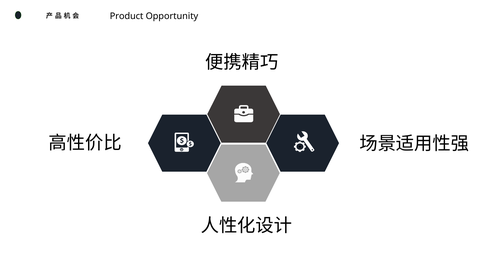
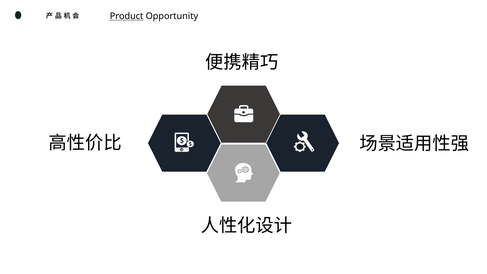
Product underline: none -> present (127, 16)
